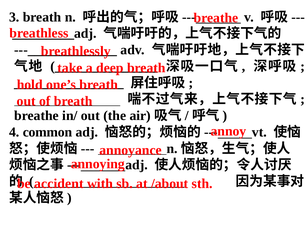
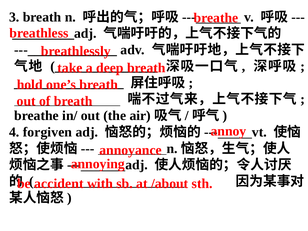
common: common -> forgiven (47, 132)
